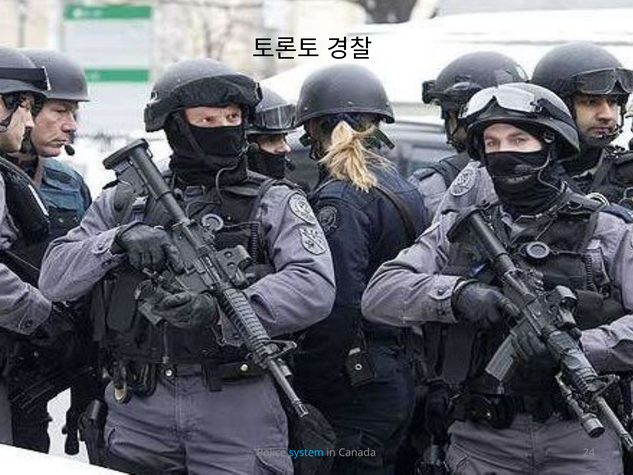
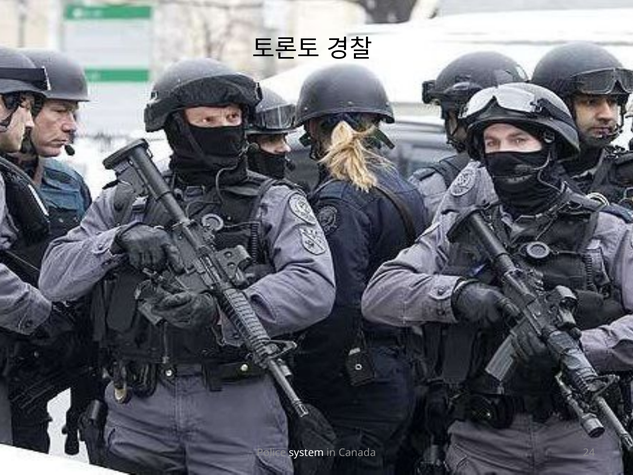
system colour: light blue -> white (306, 453)
